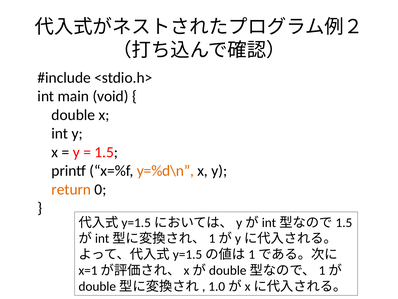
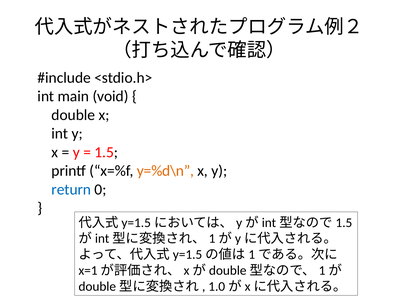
return colour: orange -> blue (71, 189)
